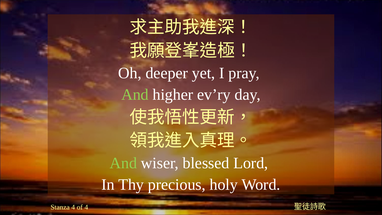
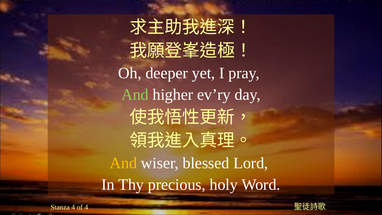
And colour: light green -> yellow (123, 163)
